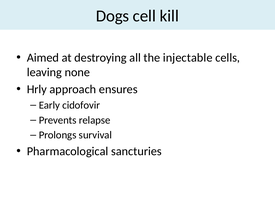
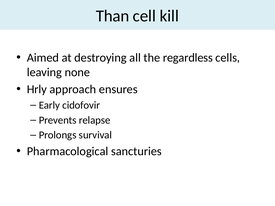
Dogs: Dogs -> Than (113, 16)
injectable: injectable -> regardless (188, 58)
